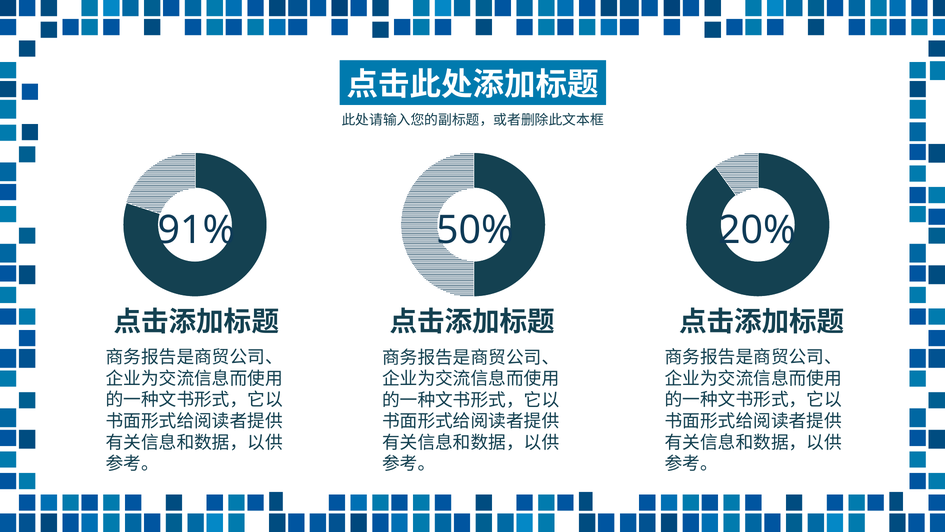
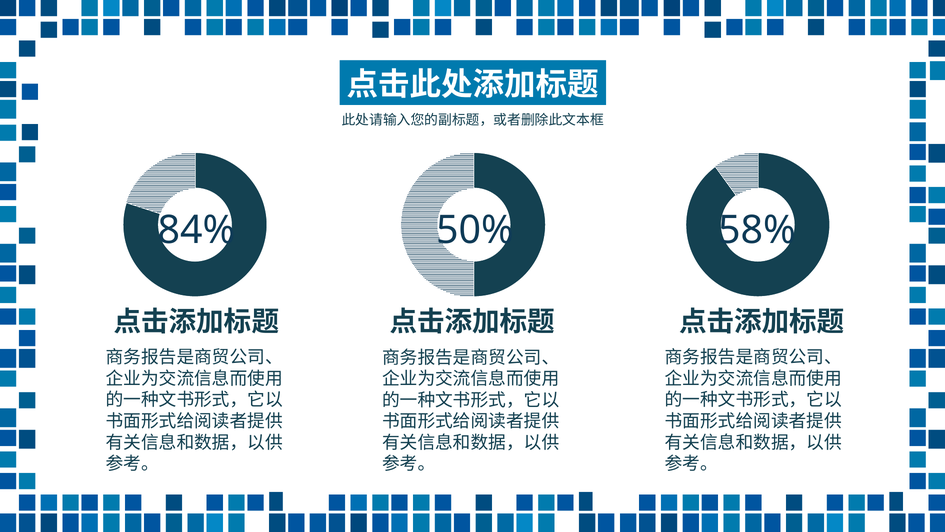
91%: 91% -> 84% (197, 230)
20%: 20% -> 58% (757, 230)
